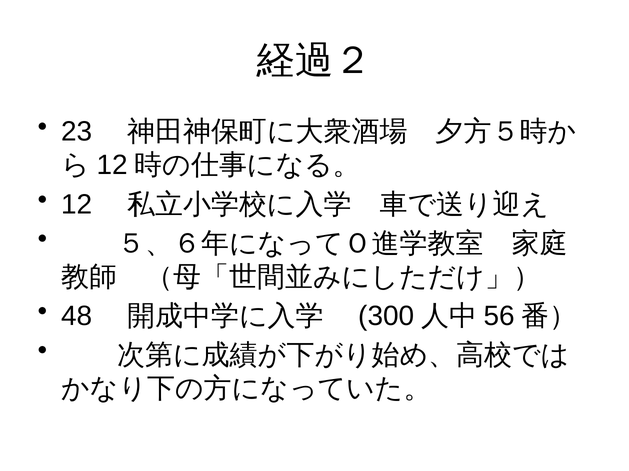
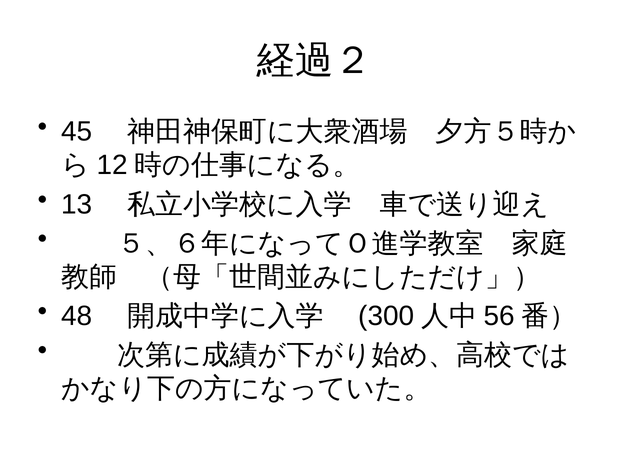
23: 23 -> 45 (77, 132)
12: 12 -> 13 (77, 205)
